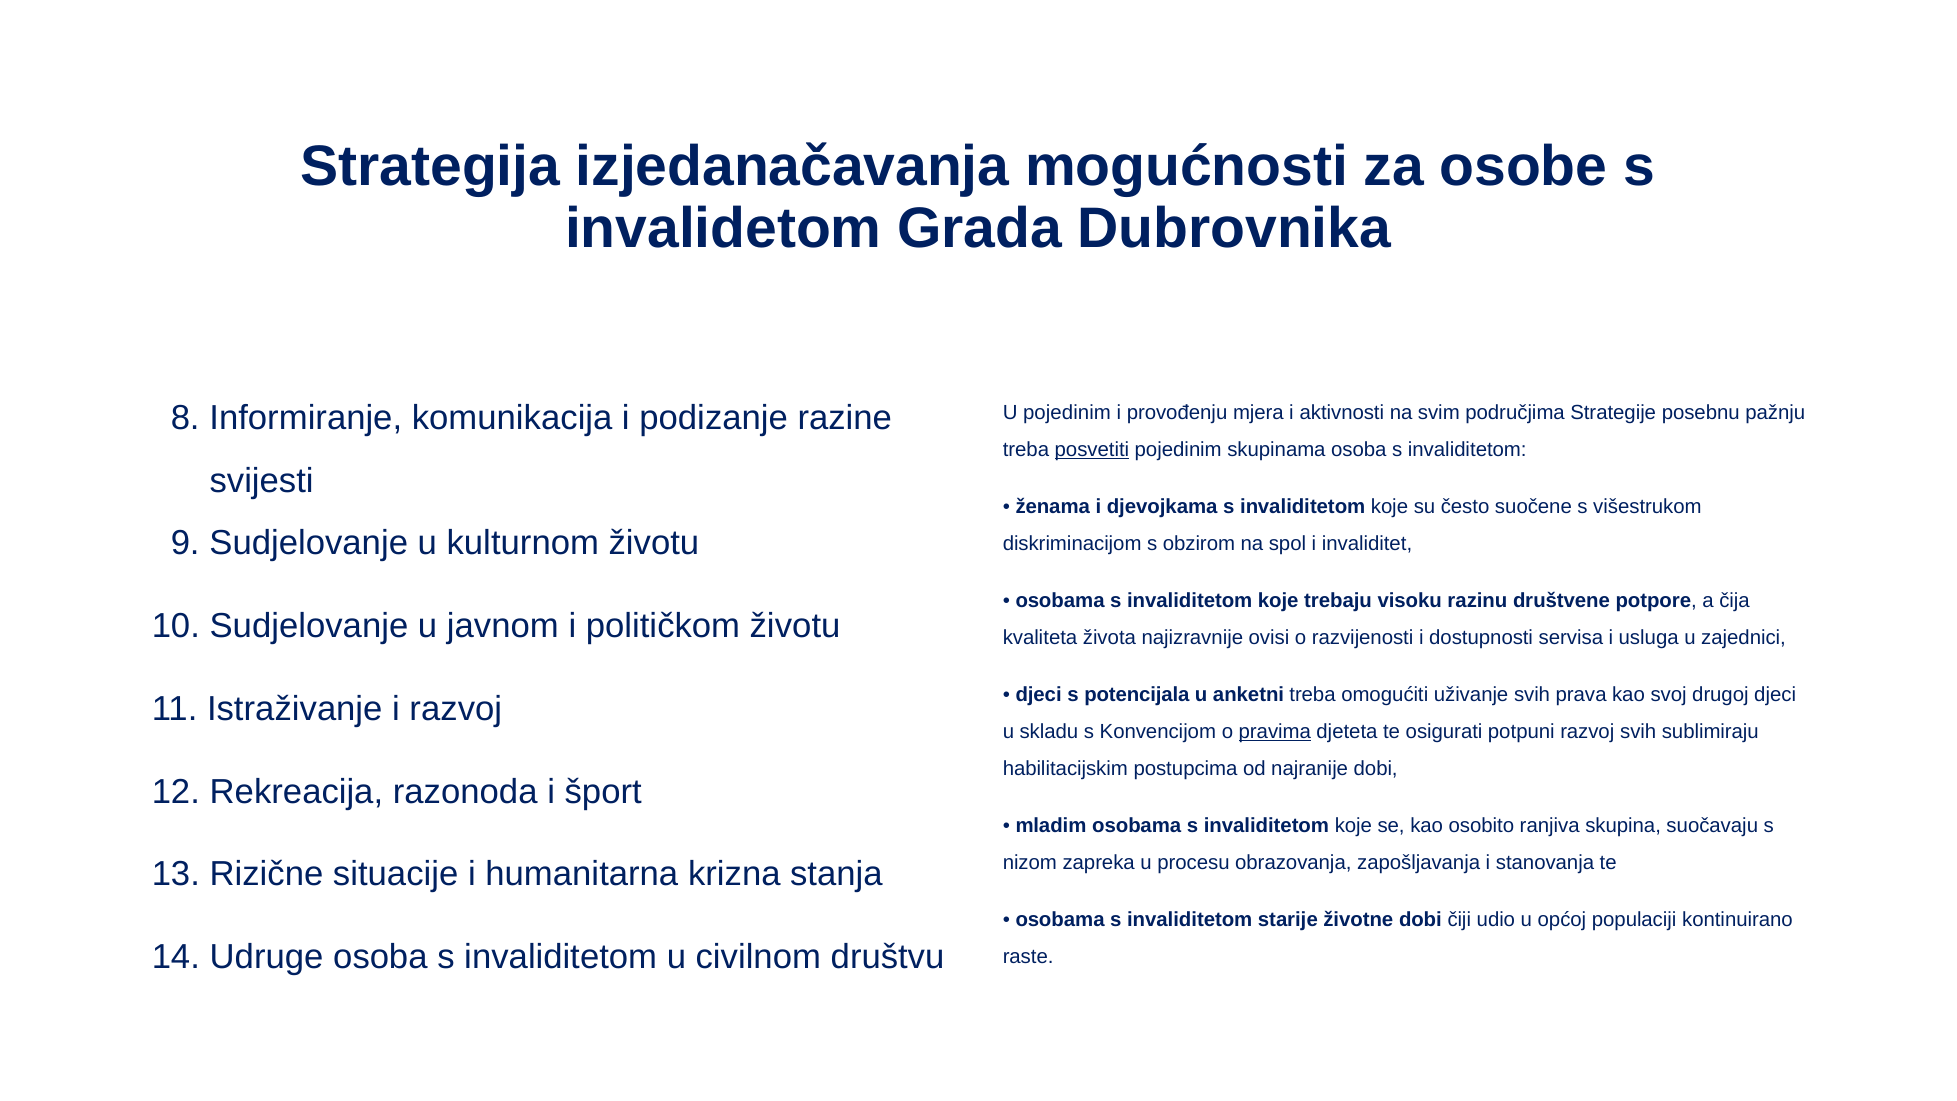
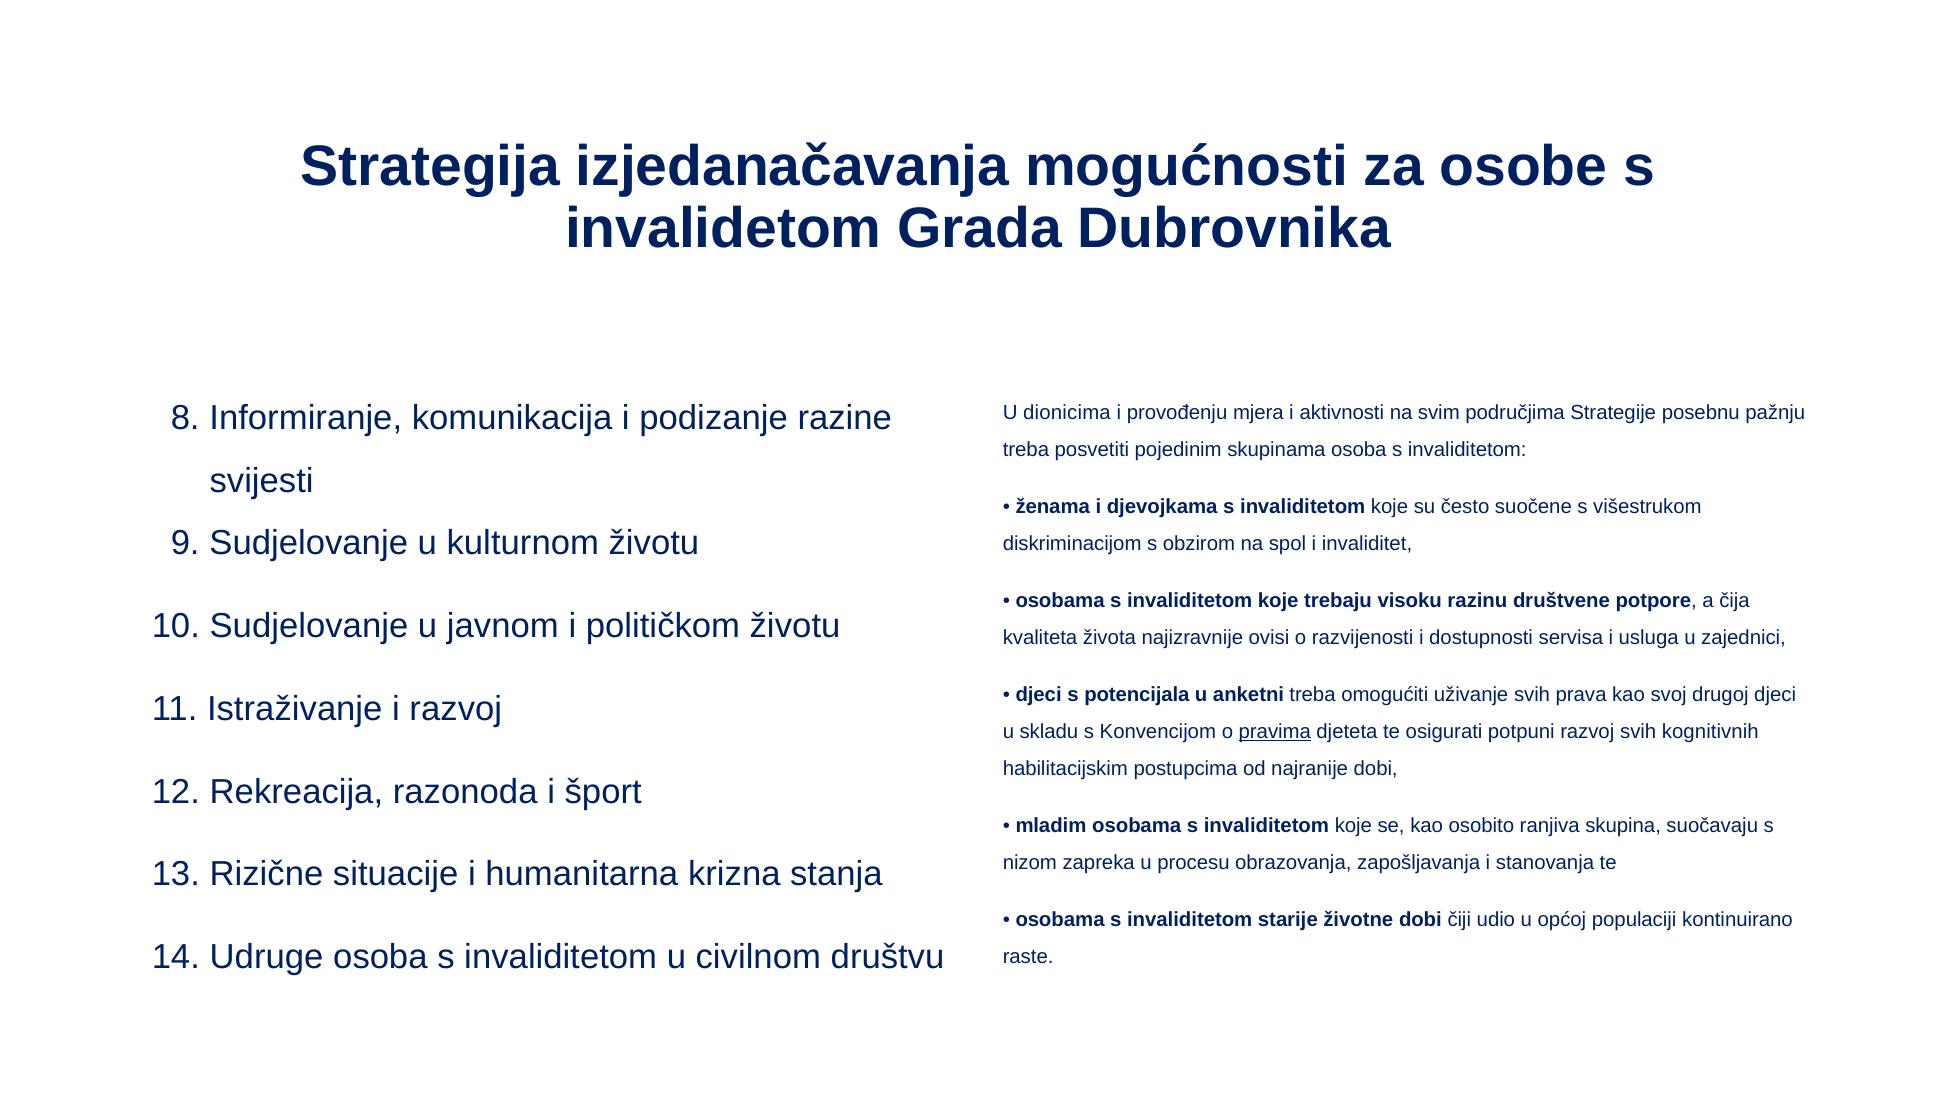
U pojedinim: pojedinim -> dionicima (1067, 413)
posvetiti underline: present -> none (1092, 450)
sublimiraju: sublimiraju -> kognitivnih (1710, 732)
